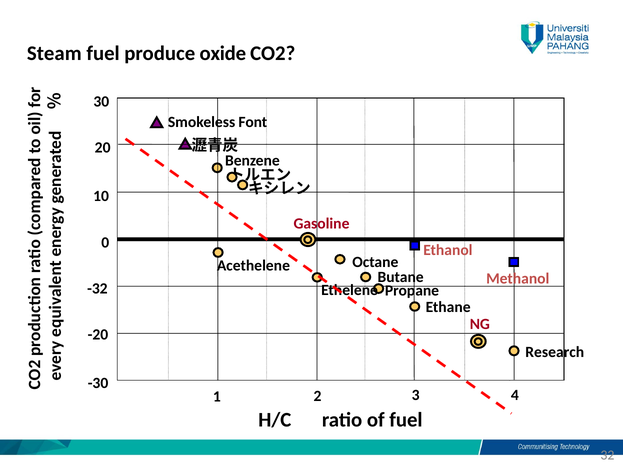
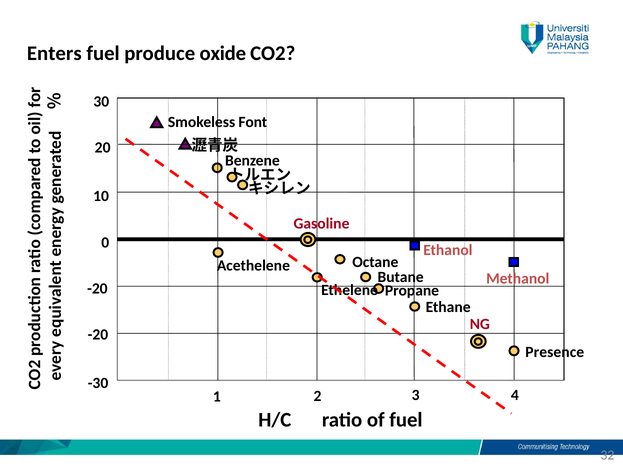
Steam: Steam -> Enters (54, 53)
-32: -32 -> -20 (97, 289)
Research: Research -> Presence (555, 352)
